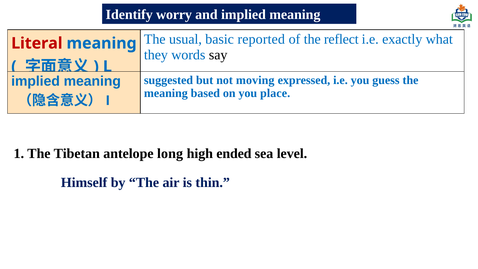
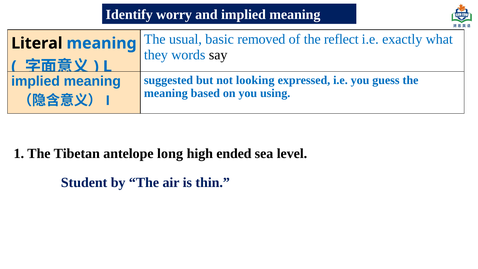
reported: reported -> removed (261, 39)
Literal colour: red -> black (37, 43)
moving: moving -> looking (255, 80)
place: place -> using (275, 93)
Himself: Himself -> Student (84, 182)
